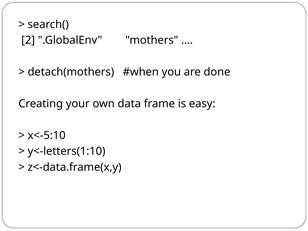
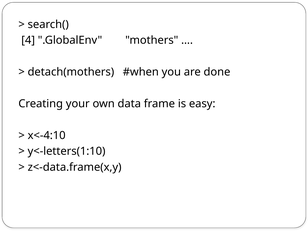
2: 2 -> 4 (28, 40)
x<-5:10: x<-5:10 -> x<-4:10 (47, 135)
